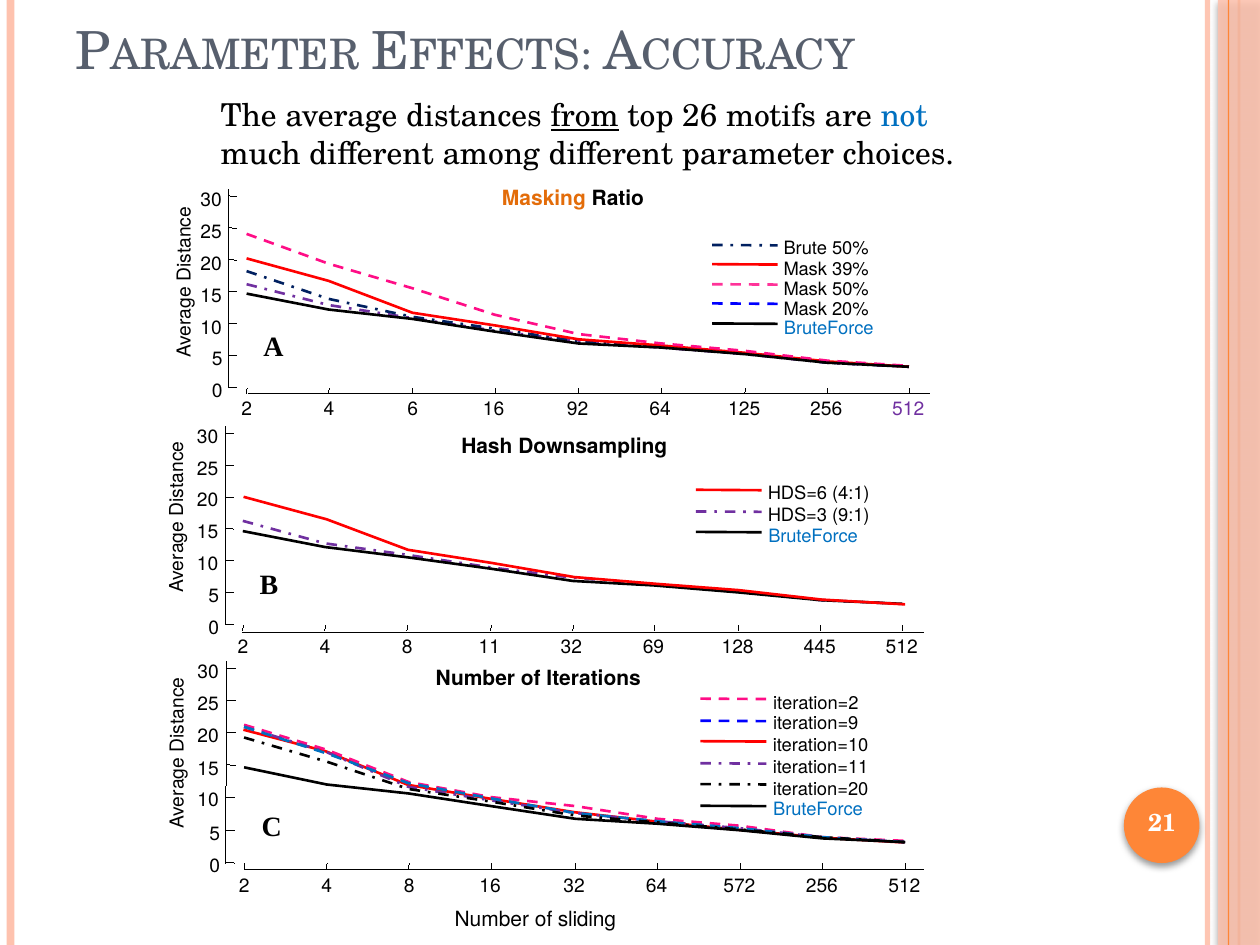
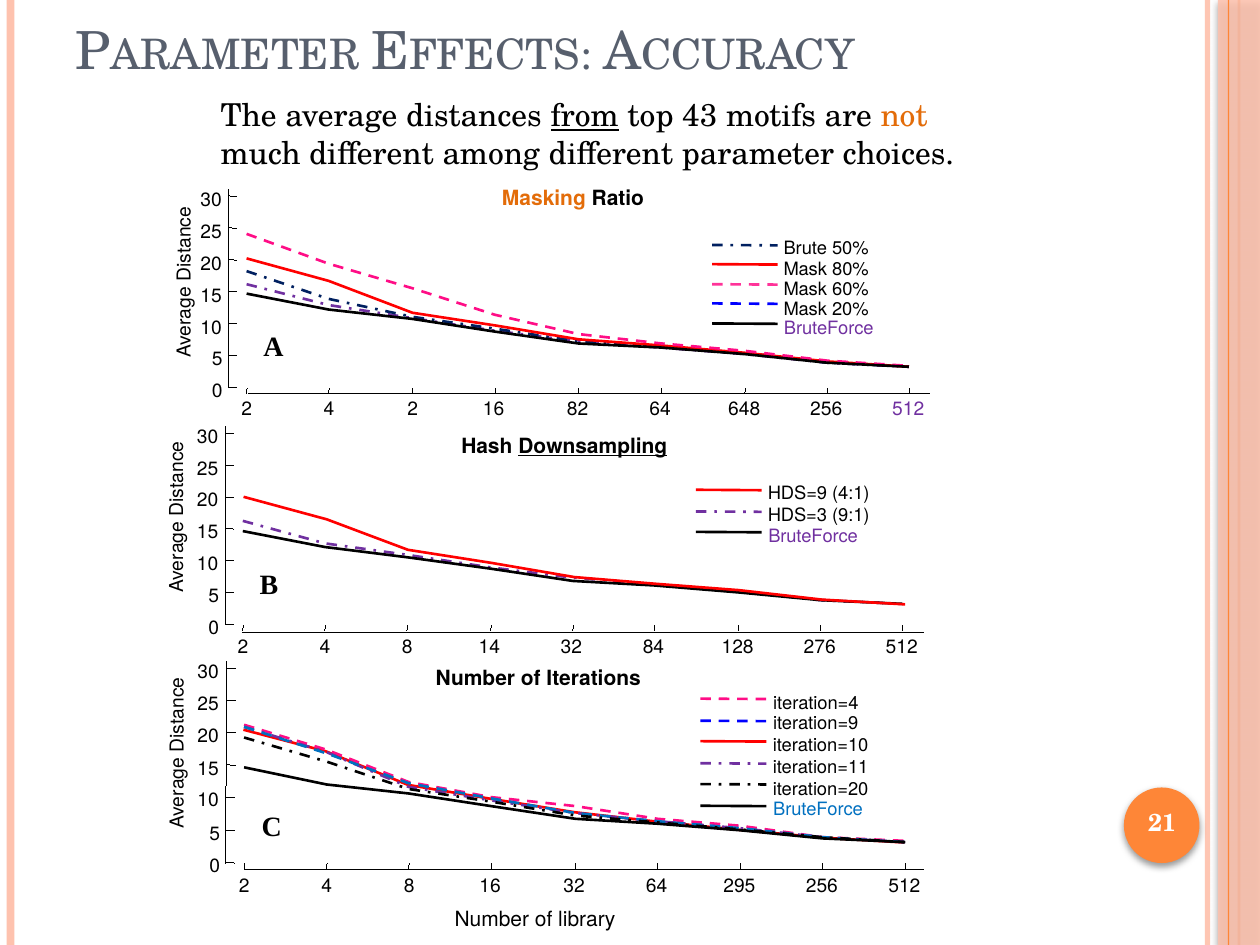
26: 26 -> 43 (700, 116)
not colour: blue -> orange (904, 116)
39%: 39% -> 80% (850, 269)
Mask 50%: 50% -> 60% (850, 289)
BruteForce colour: blue -> purple (829, 328)
4 6: 6 -> 2 (413, 409)
92: 92 -> 82 (578, 409)
125: 125 -> 648 (744, 409)
Downsampling underline: none -> present (593, 446)
HDS=6: HDS=6 -> HDS=9 (797, 494)
BruteForce colour: blue -> purple (813, 536)
11: 11 -> 14 (489, 647)
69: 69 -> 84 (653, 647)
445: 445 -> 276 (820, 647)
iteration=2: iteration=2 -> iteration=4 (816, 703)
572: 572 -> 295 (739, 886)
sliding: sliding -> library (587, 919)
